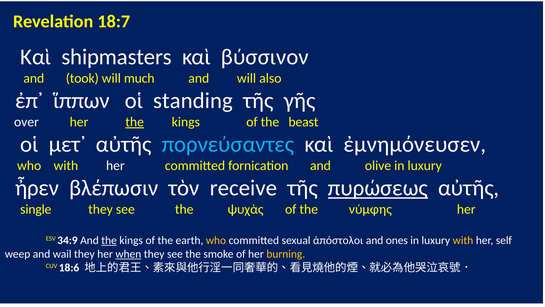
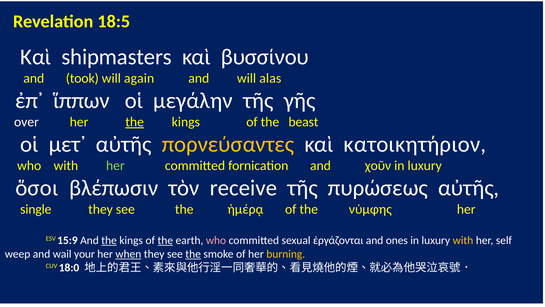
18:7: 18:7 -> 18:5 (114, 21)
βύσσινον: βύσσινον -> βυσσίνου (265, 57)
much: much -> again (139, 78)
also: also -> alas (270, 78)
standing: standing -> μεγάλην (193, 101)
πορνεύσαντες colour: light blue -> yellow (228, 145)
ἐμνημόνευσεν: ἐμνημόνευσεν -> κατοικητήριον (415, 145)
her colour: white -> light green (115, 166)
olive: olive -> χοῦν (378, 166)
ἦρεν: ἦρεν -> ὅσοι (37, 188)
πυρώσεως underline: present -> none (378, 188)
ψυχὰς: ψυχὰς -> ἡμέρᾳ (245, 210)
34:9: 34:9 -> 15:9 (67, 241)
the underline: none -> present (165, 241)
who colour: yellow -> pink (216, 241)
ἀπόστολοι: ἀπόστολοι -> ἐργάζονται (338, 241)
wail they: they -> your (84, 254)
the underline: none -> present (193, 254)
18:6: 18:6 -> 18:0 (69, 268)
